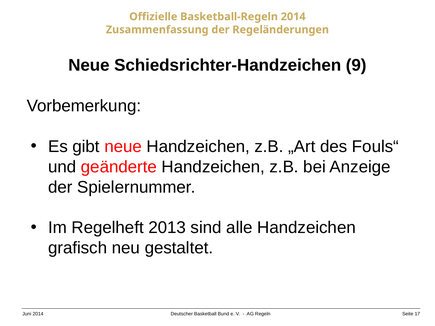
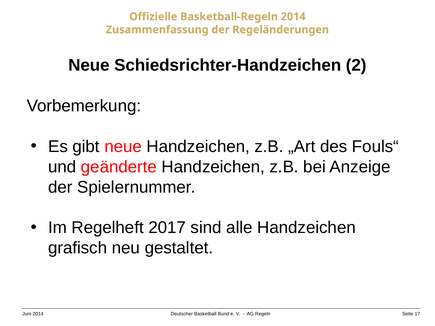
9: 9 -> 2 (356, 65)
2013: 2013 -> 2017 (167, 228)
